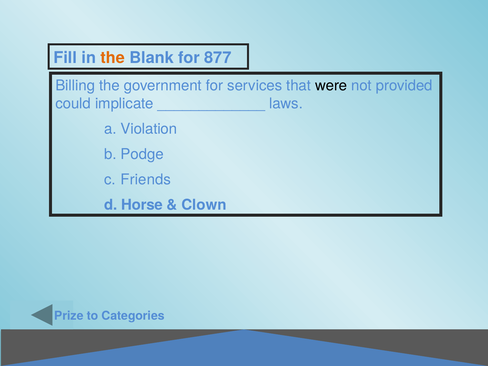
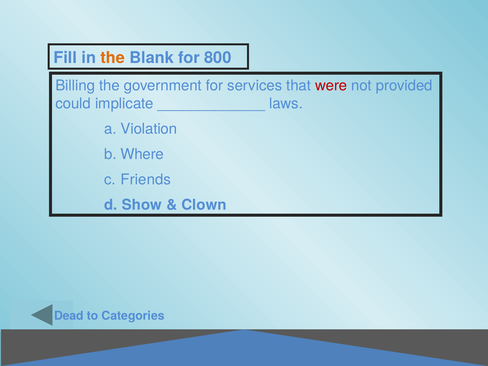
877: 877 -> 800 (218, 58)
were colour: black -> red (331, 86)
Podge: Podge -> Where (142, 154)
Horse: Horse -> Show (142, 205)
Prize: Prize -> Dead (69, 316)
